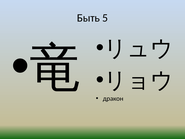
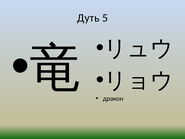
Быть: Быть -> Дуть (88, 18)
